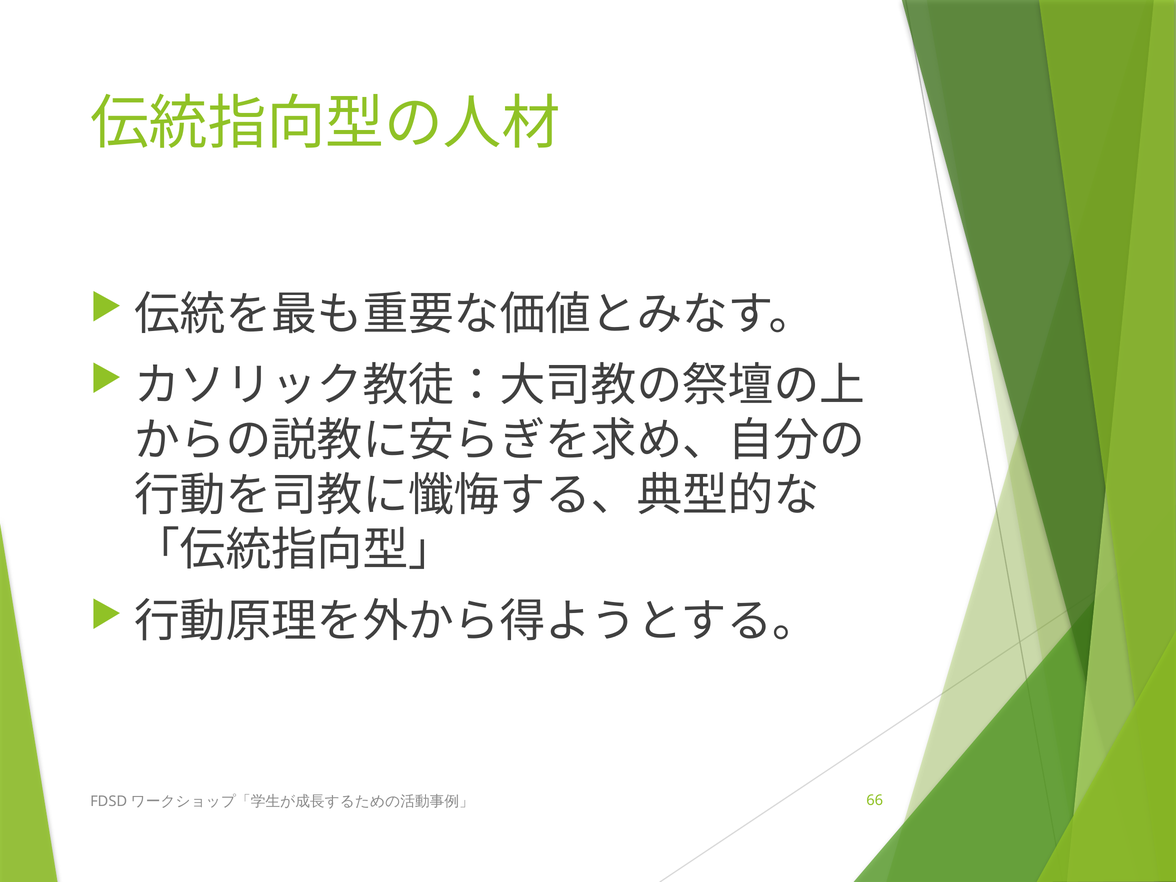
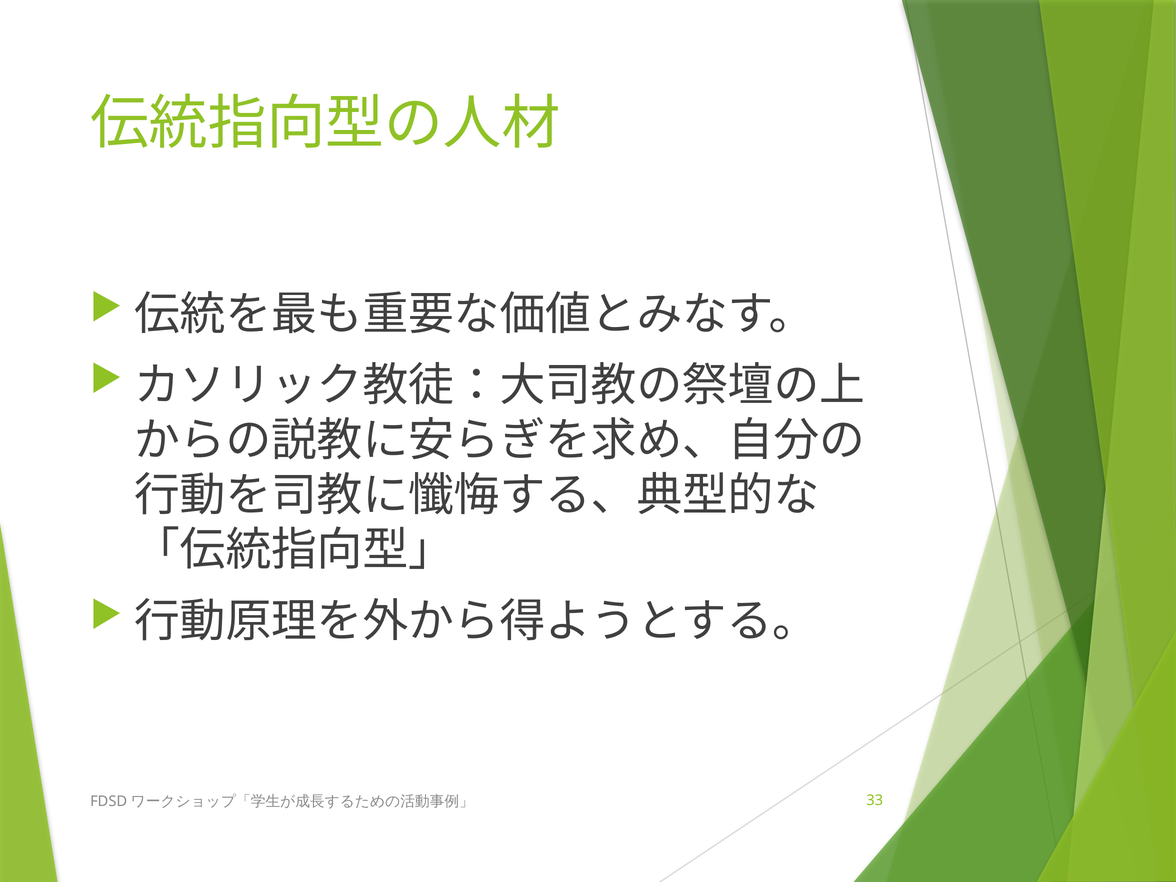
66: 66 -> 33 (875, 800)
